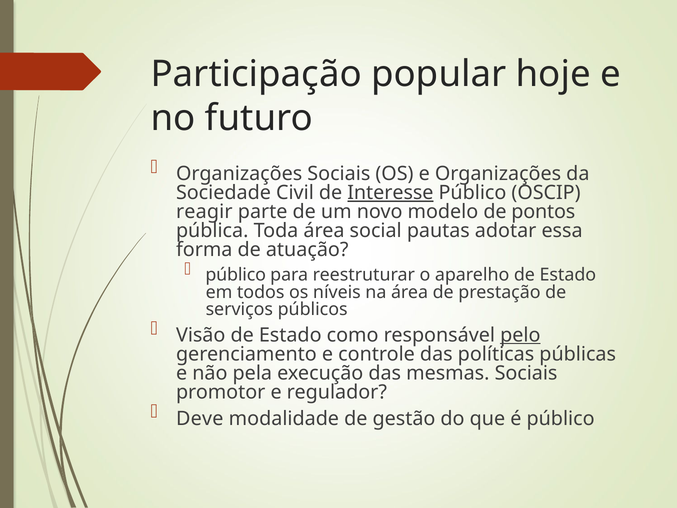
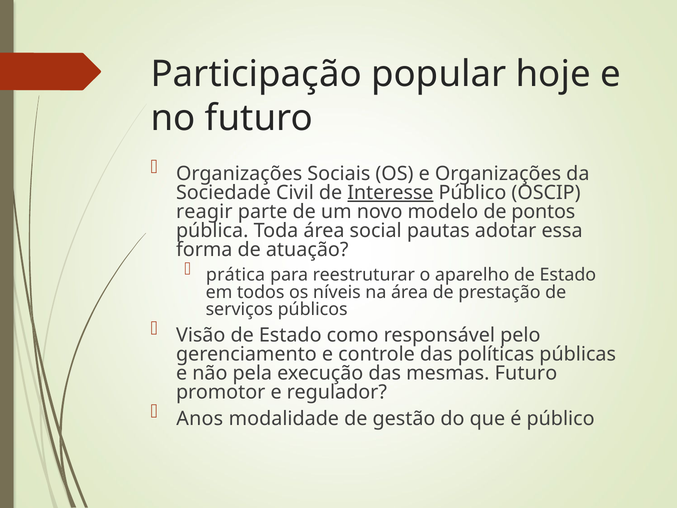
público: público -> prática (236, 275)
pelo underline: present -> none (520, 335)
mesmas Sociais: Sociais -> Futuro (526, 373)
Deve: Deve -> Anos (200, 418)
